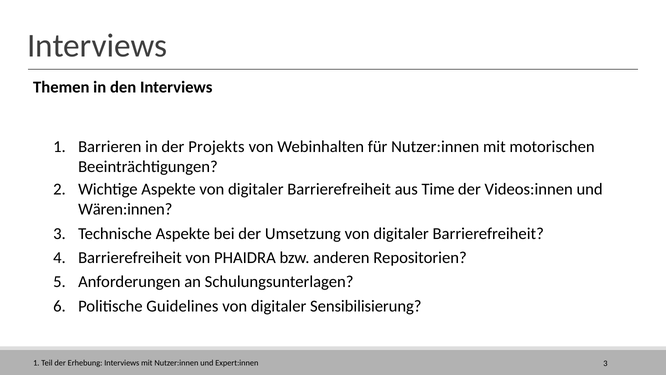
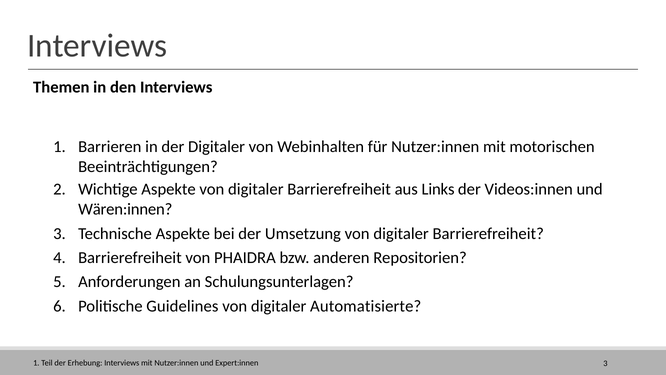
der Projekts: Projekts -> Digitaler (217, 146)
Time: Time -> Links (438, 189)
Sensibilisierung: Sensibilisierung -> Automatisierte (366, 306)
